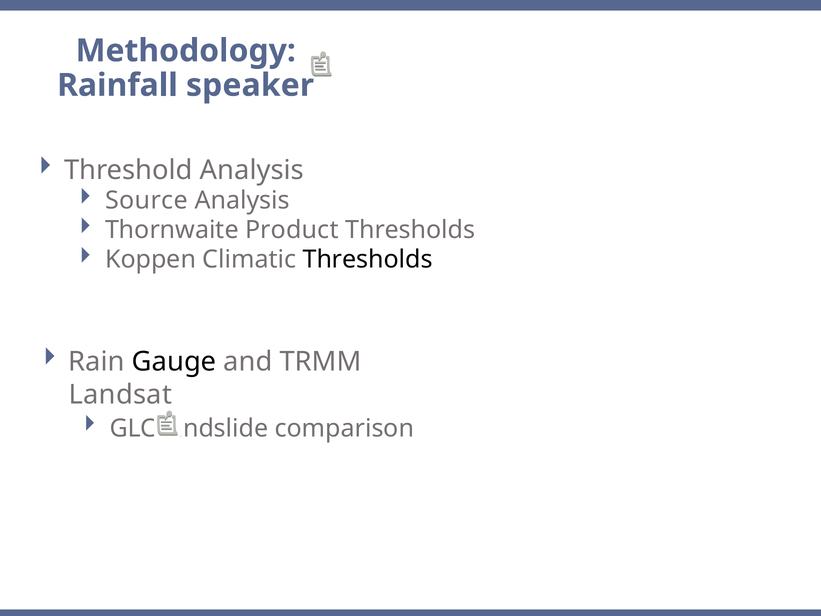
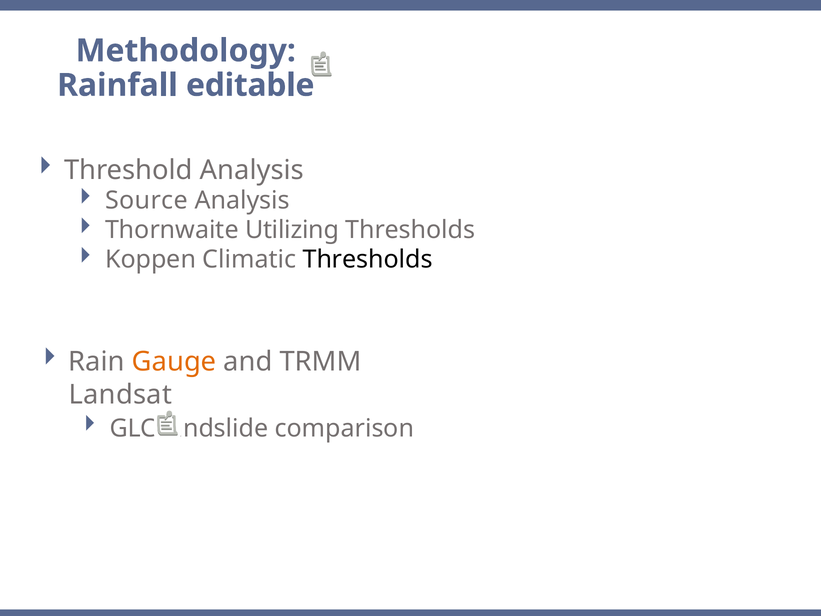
speaker: speaker -> editable (250, 85)
Product: Product -> Utilizing (292, 230)
Gauge colour: black -> orange (174, 362)
